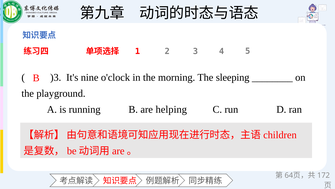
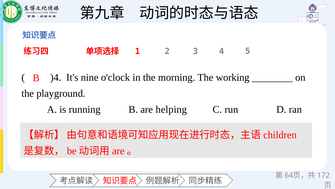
)3: )3 -> )4 (56, 77)
sleeping: sleeping -> working (233, 77)
